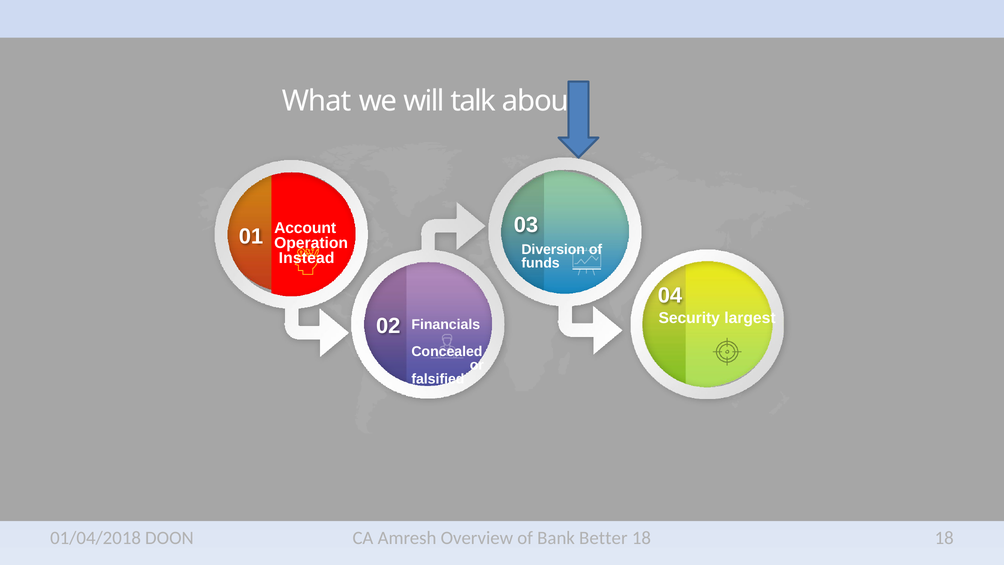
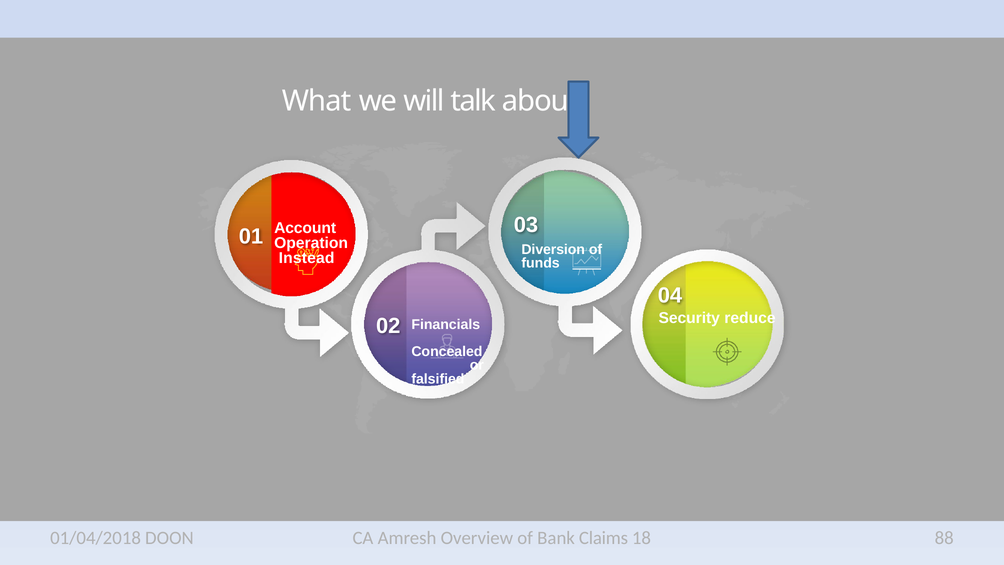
largest: largest -> reduce (750, 318)
Better: Better -> Claims (603, 538)
18 18: 18 -> 88 (944, 538)
